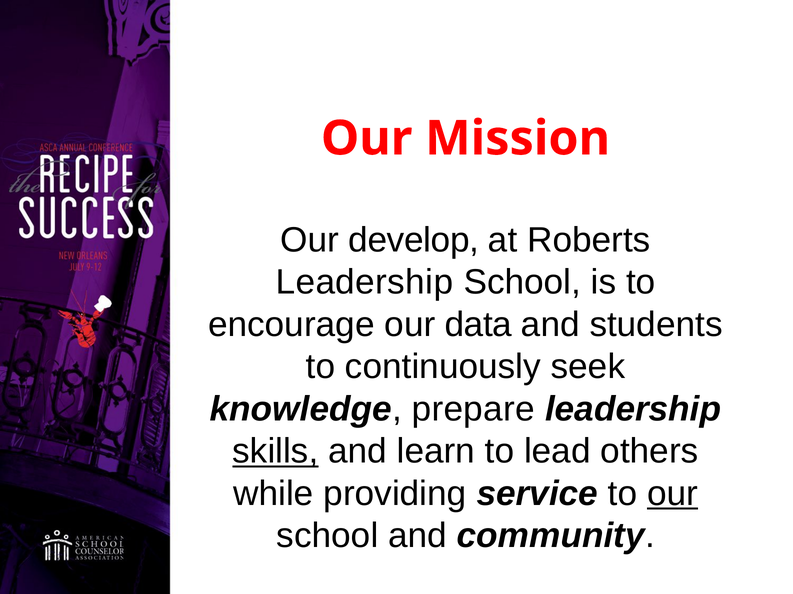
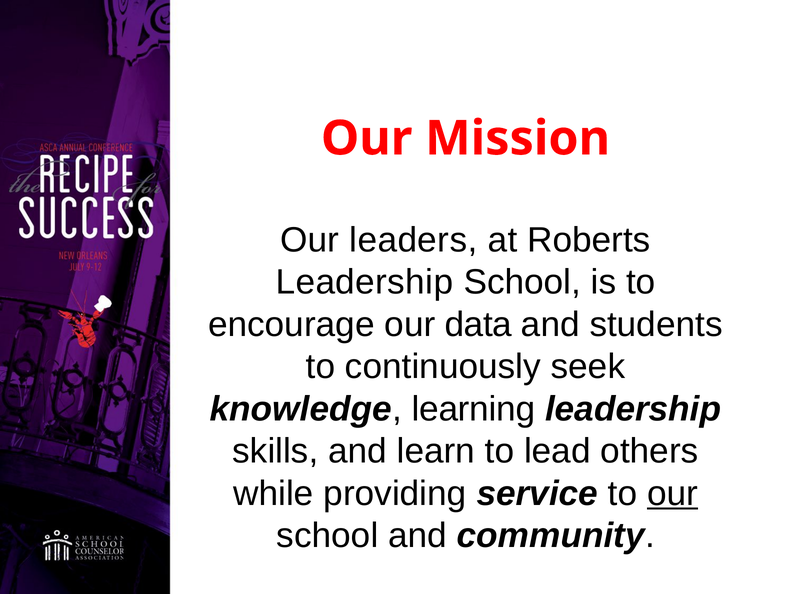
develop: develop -> leaders (413, 240)
prepare: prepare -> learning (474, 409)
skills underline: present -> none (275, 452)
